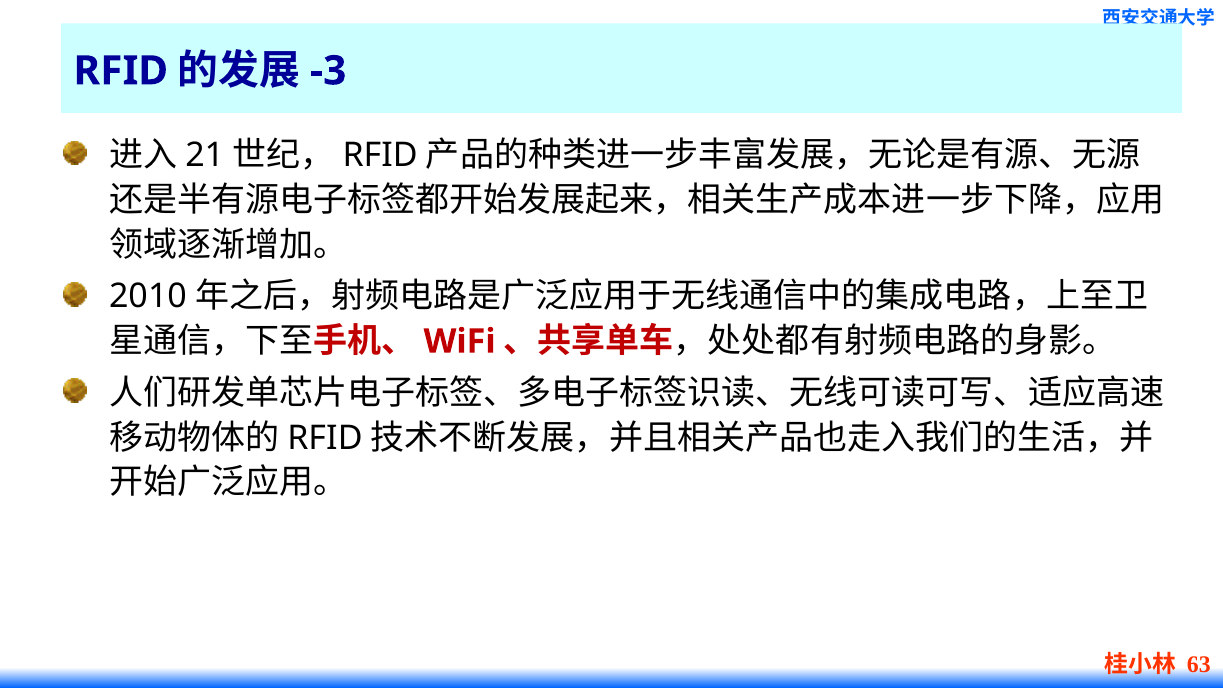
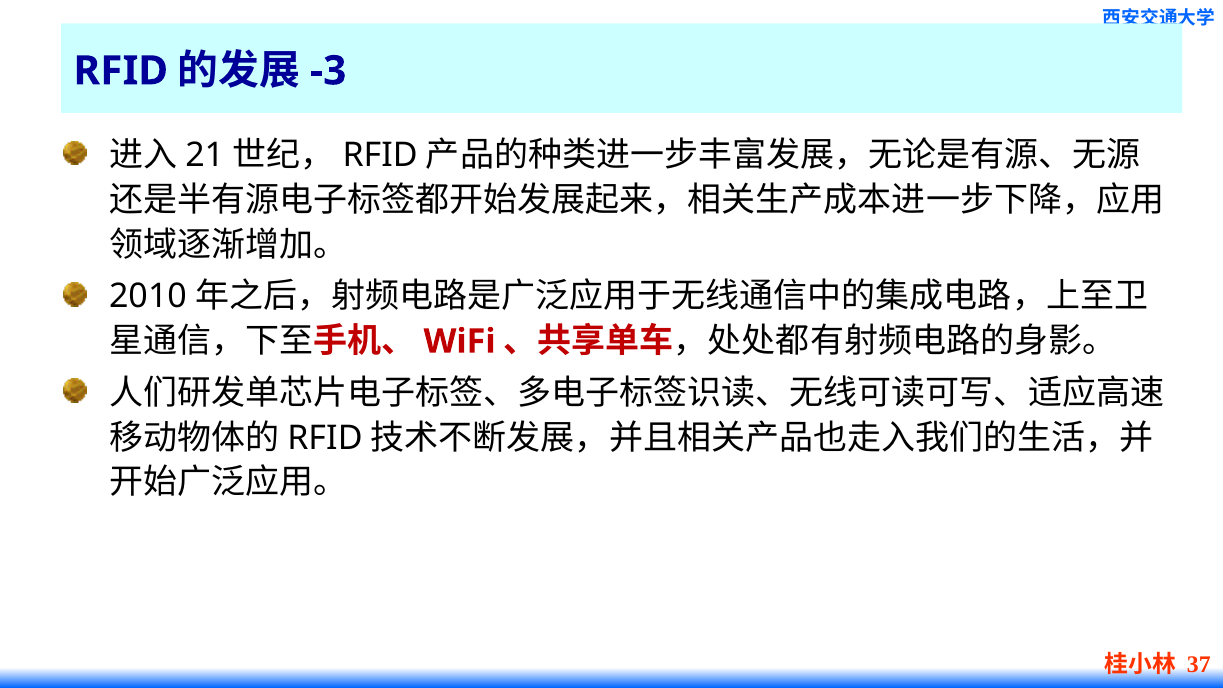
63: 63 -> 37 (1199, 664)
